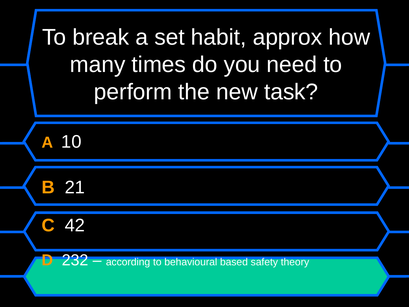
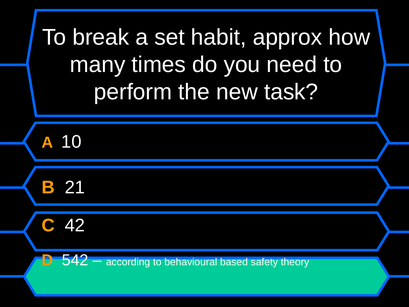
232: 232 -> 542 (75, 260)
